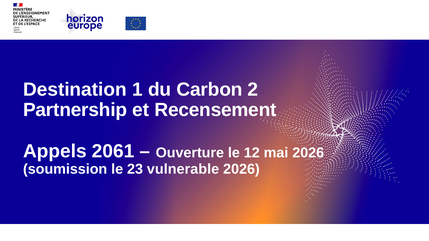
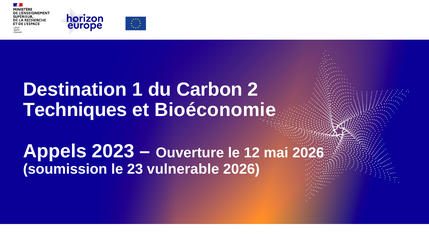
Partnership: Partnership -> Techniques (75, 110)
Recensement: Recensement -> Bioéconomie (215, 110)
2061: 2061 -> 2023 (113, 151)
